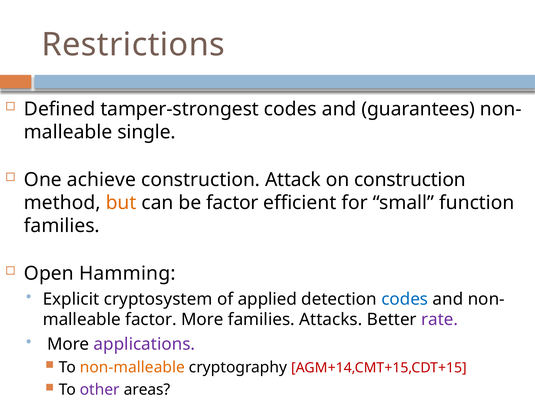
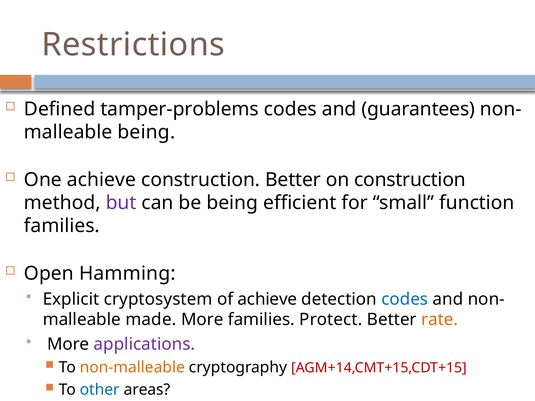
tamper-strongest: tamper-strongest -> tamper-problems (180, 109)
single: single -> being (146, 132)
construction Attack: Attack -> Better (293, 180)
but colour: orange -> purple (121, 203)
be factor: factor -> being (232, 203)
of applied: applied -> achieve (267, 299)
factor: factor -> made (151, 320)
Attacks: Attacks -> Protect (331, 320)
rate colour: purple -> orange (440, 320)
other colour: purple -> blue (100, 390)
